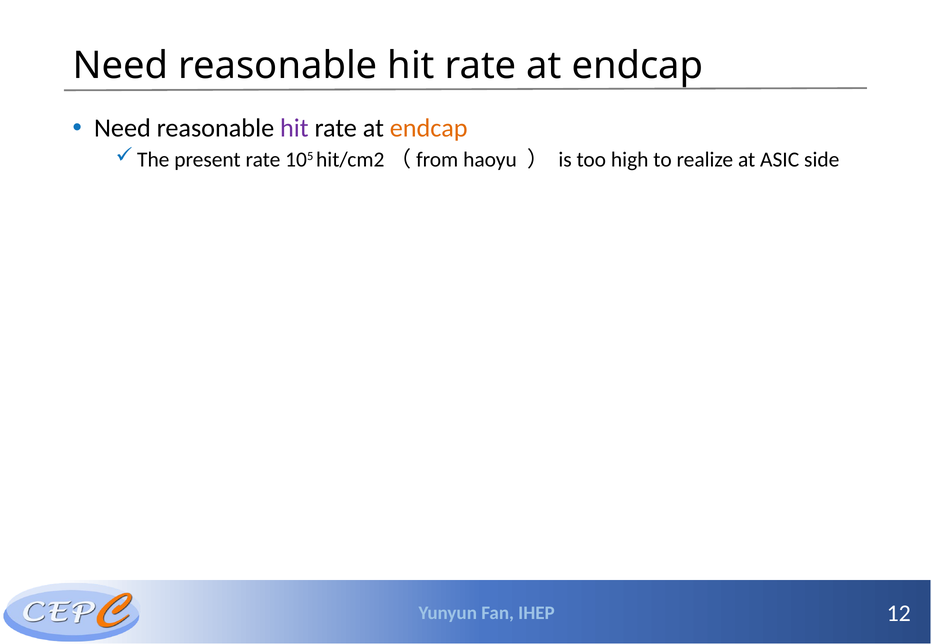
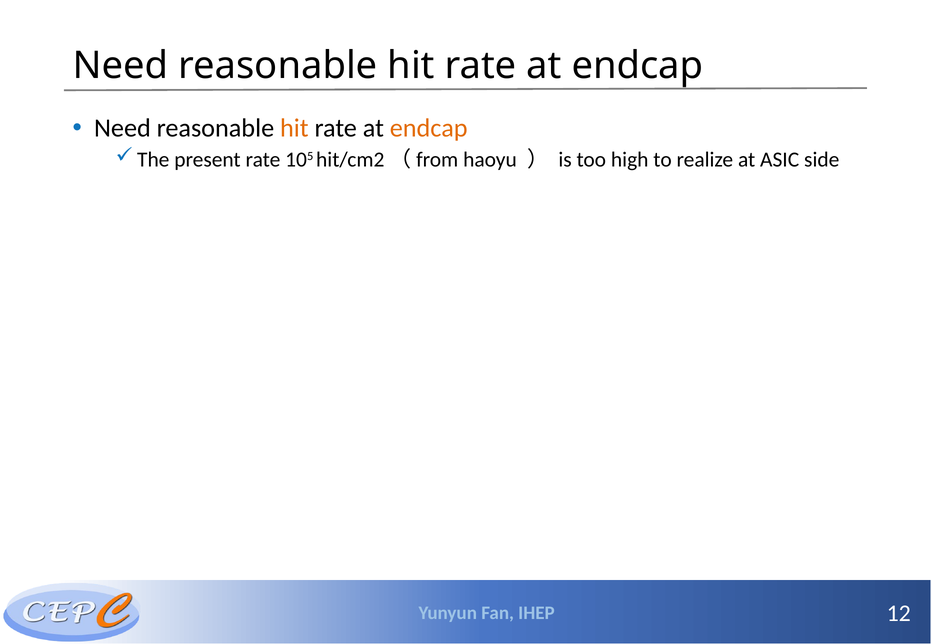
hit colour: purple -> orange (294, 128)
